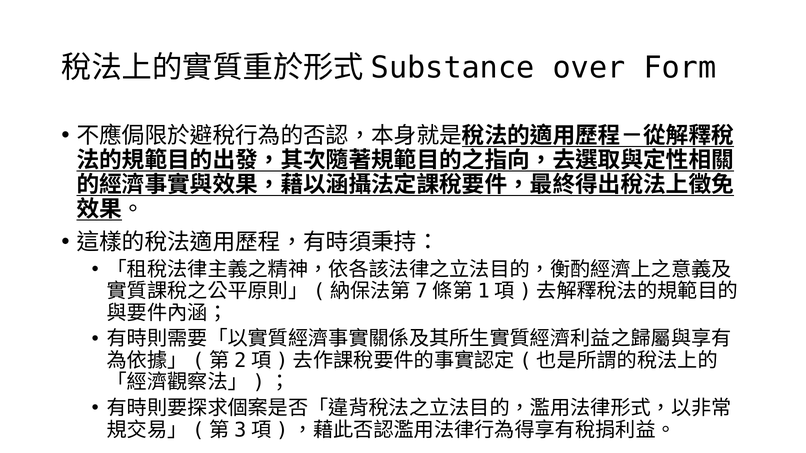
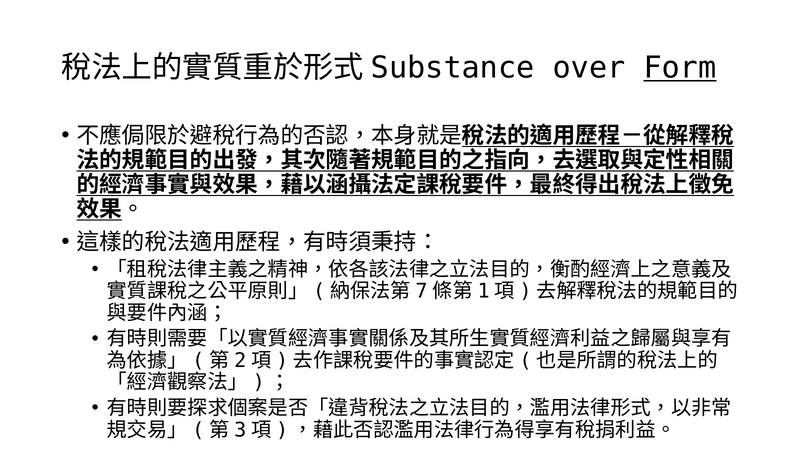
Form underline: none -> present (680, 68)
